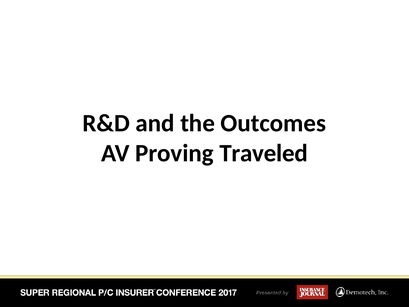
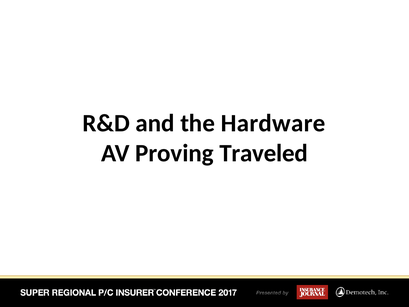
Outcomes: Outcomes -> Hardware (273, 123)
